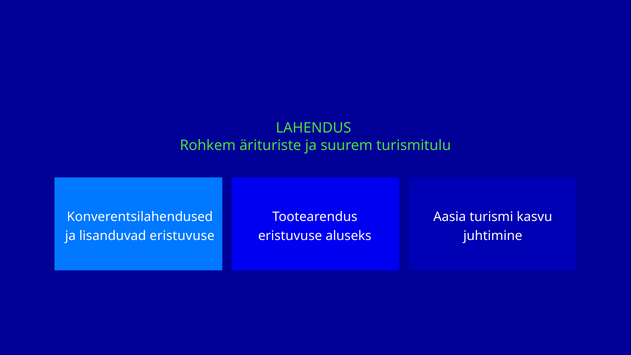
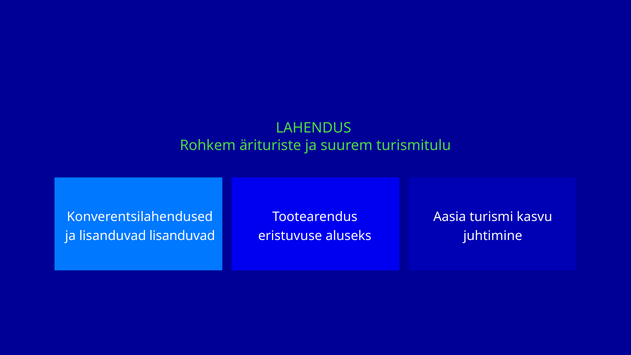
lisanduvad eristuvuse: eristuvuse -> lisanduvad (182, 236)
